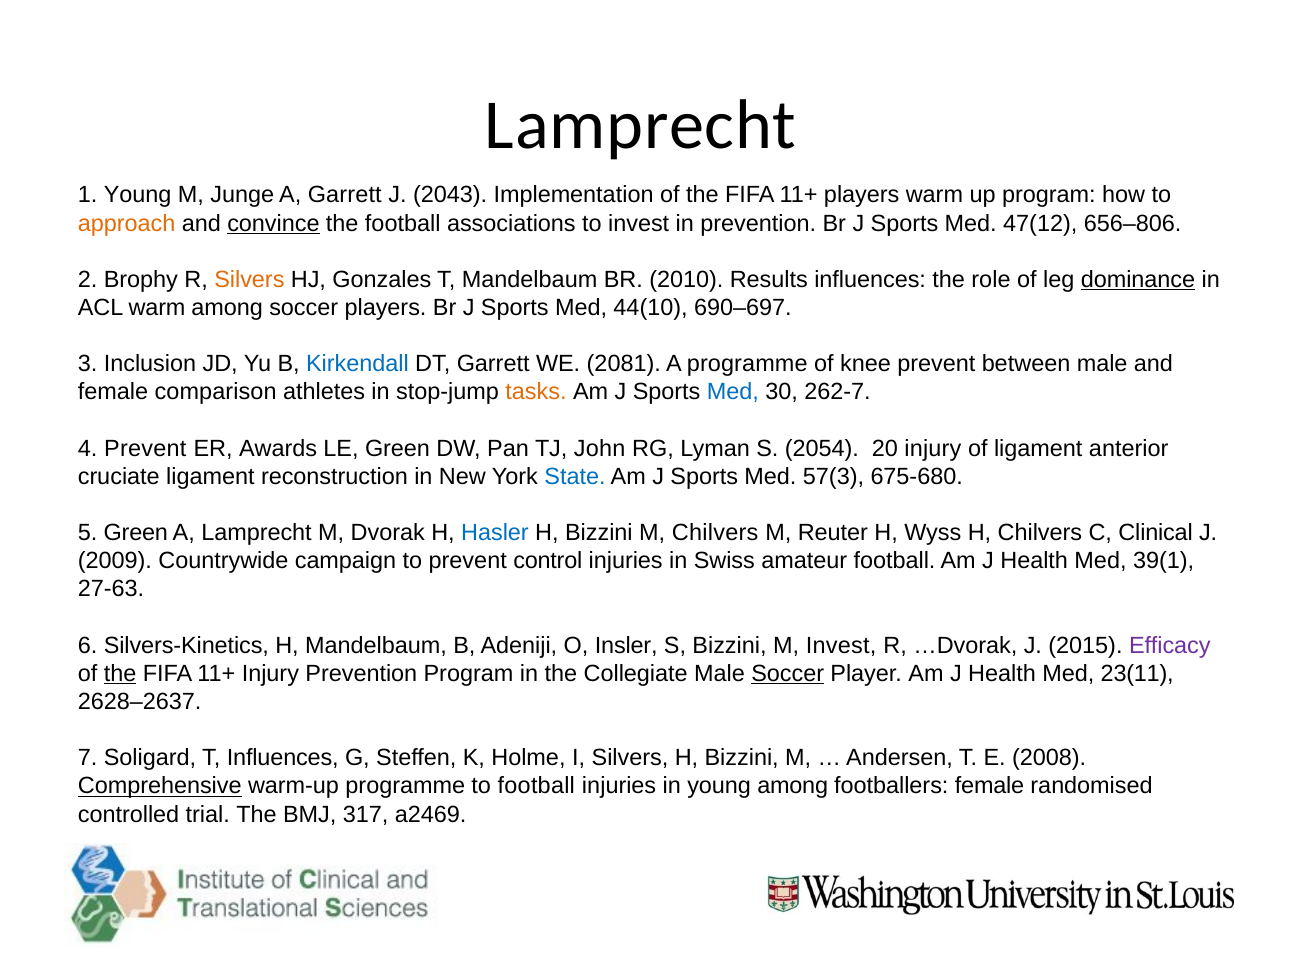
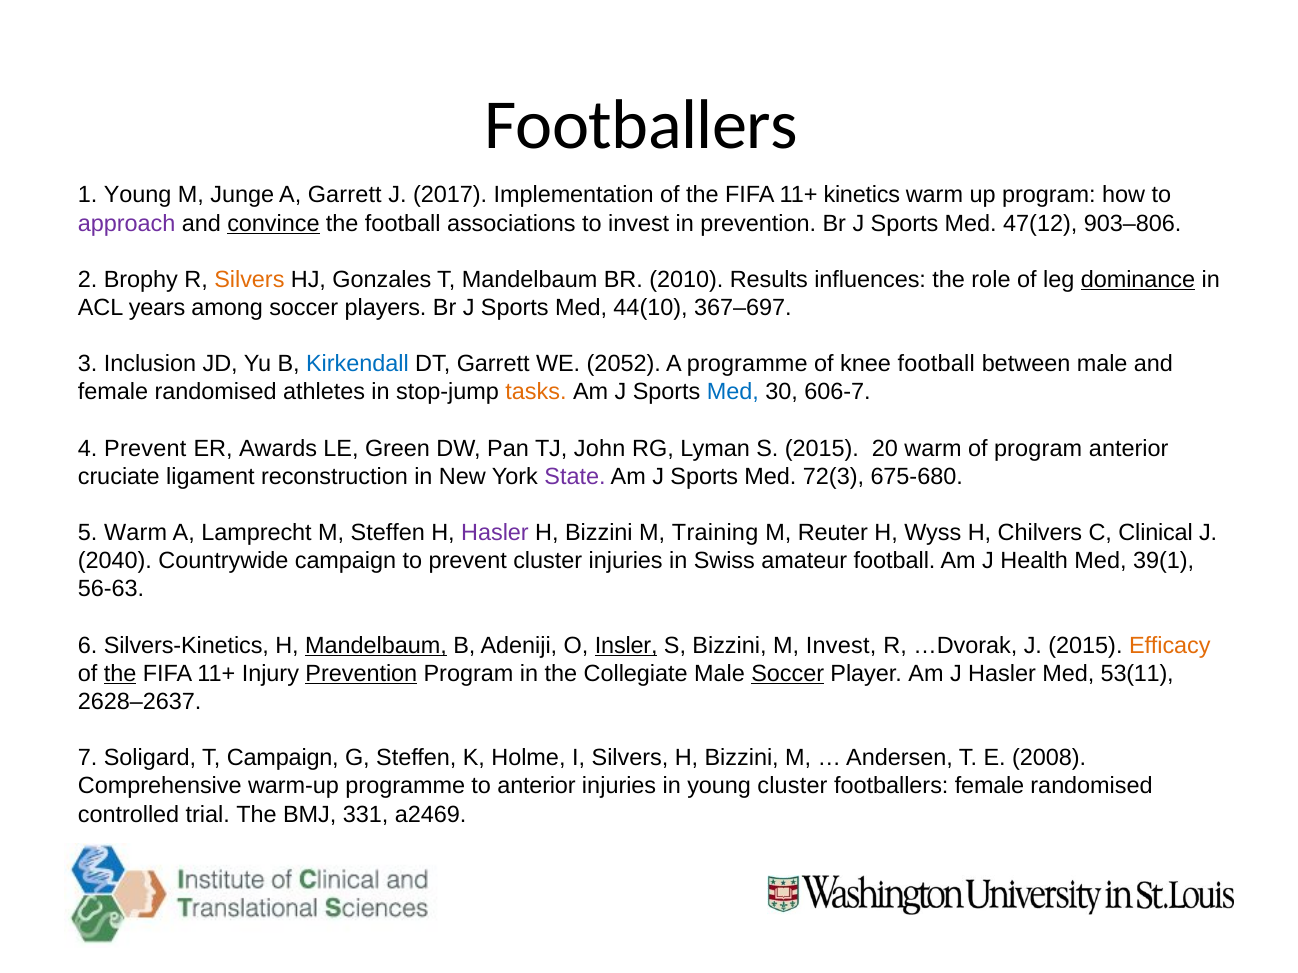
Lamprecht: Lamprecht -> Footballers (641, 125)
2043: 2043 -> 2017 (450, 195)
11+ players: players -> kinetics (862, 195)
approach colour: orange -> purple (127, 223)
656–806: 656–806 -> 903–806 (1133, 223)
ACL warm: warm -> years (157, 308)
690–697: 690–697 -> 367–697 (743, 308)
2081: 2081 -> 2052 (624, 364)
knee prevent: prevent -> football (936, 364)
comparison: comparison -> randomised (216, 392)
262-7: 262-7 -> 606-7 (837, 392)
S 2054: 2054 -> 2015 (822, 449)
20 injury: injury -> warm (933, 449)
of ligament: ligament -> program (1038, 449)
State colour: blue -> purple (575, 477)
57(3: 57(3 -> 72(3 (833, 477)
5 Green: Green -> Warm (136, 533)
M Dvorak: Dvorak -> Steffen (388, 533)
Hasler colour: blue -> purple (495, 533)
M Chilvers: Chilvers -> Training (715, 533)
2009: 2009 -> 2040 (115, 561)
prevent control: control -> cluster (548, 561)
27-63: 27-63 -> 56-63 (111, 589)
Mandelbaum underline: none -> present (376, 646)
Insler underline: none -> present (626, 646)
Efficacy colour: purple -> orange (1170, 646)
Prevention underline: none -> present (361, 674)
Player Am J Health: Health -> Hasler (1002, 674)
23(11: 23(11 -> 53(11 (1137, 674)
T Influences: Influences -> Campaign (283, 758)
Comprehensive underline: present -> none (160, 787)
to football: football -> anterior (537, 787)
young among: among -> cluster (792, 787)
317: 317 -> 331 (366, 815)
